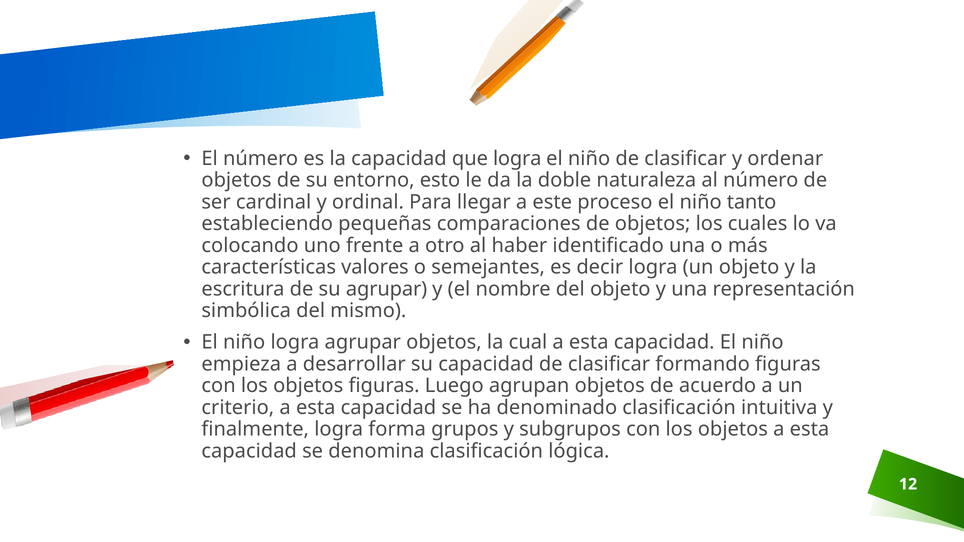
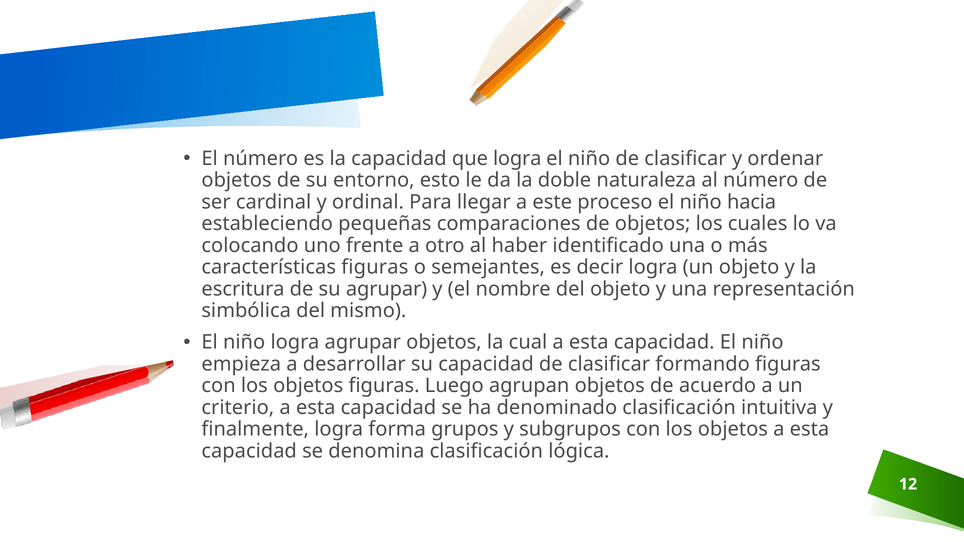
tanto: tanto -> hacia (752, 202)
características valores: valores -> figuras (375, 267)
